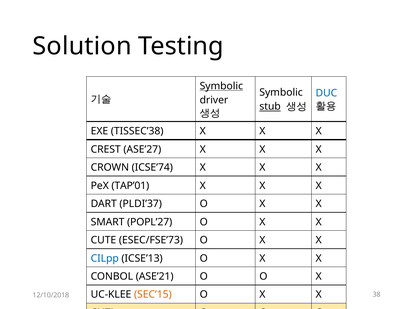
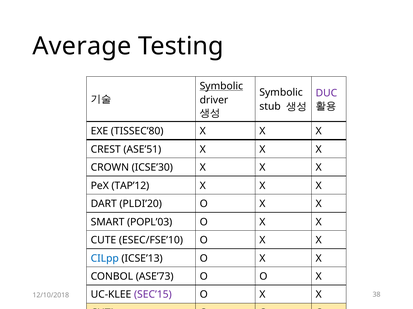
Solution: Solution -> Average (82, 46)
DUC colour: blue -> purple (326, 93)
stub underline: present -> none (270, 107)
TISSEC’38: TISSEC’38 -> TISSEC’80 (137, 132)
ASE’27: ASE’27 -> ASE’51 (142, 150)
ICSE’74: ICSE’74 -> ICSE’30 (152, 168)
TAP’01: TAP’01 -> TAP’12 (130, 186)
PLDI’37: PLDI’37 -> PLDI’20 (141, 204)
POPL’27: POPL’27 -> POPL’03 (150, 223)
ESEC/FSE’73: ESEC/FSE’73 -> ESEC/FSE’10 (151, 241)
ASE’21: ASE’21 -> ASE’73 (155, 277)
SEC’15 colour: orange -> purple (153, 295)
